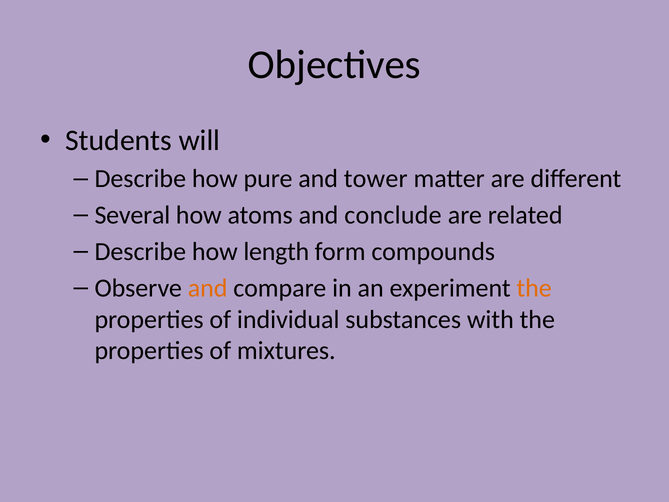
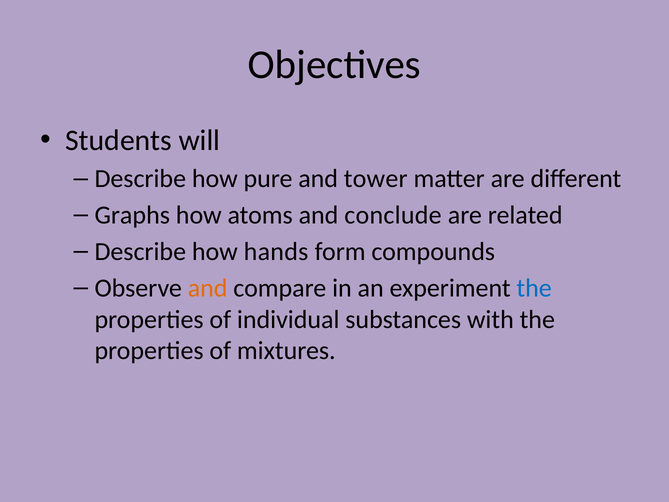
Several: Several -> Graphs (132, 215)
length: length -> hands (276, 252)
the colour: orange -> blue (534, 288)
